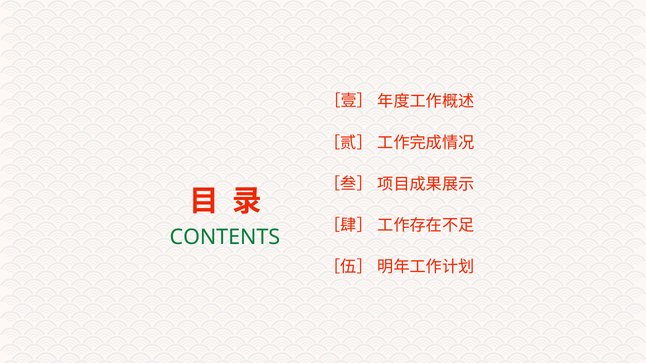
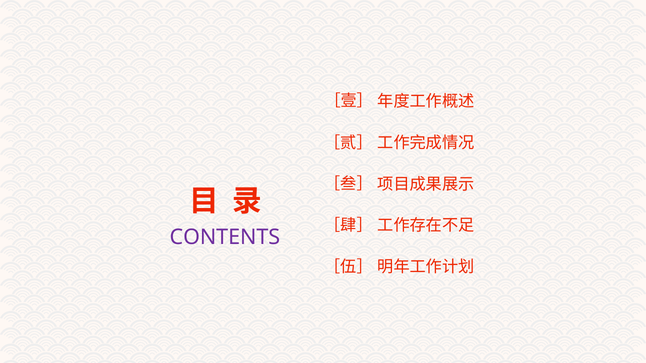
CONTENTS colour: green -> purple (225, 237)
